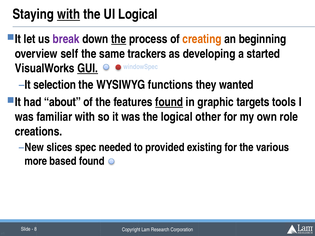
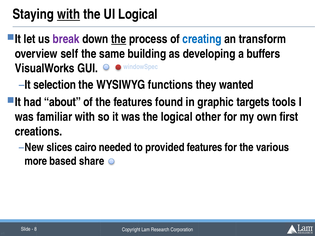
creating colour: orange -> blue (202, 39)
beginning: beginning -> transform (262, 39)
trackers: trackers -> building (147, 54)
started: started -> buffers (263, 54)
GUI underline: present -> none (88, 69)
found underline: present -> none (169, 102)
role: role -> first (289, 117)
spec: spec -> cairo (86, 148)
provided existing: existing -> features (205, 148)
based found: found -> share (92, 161)
